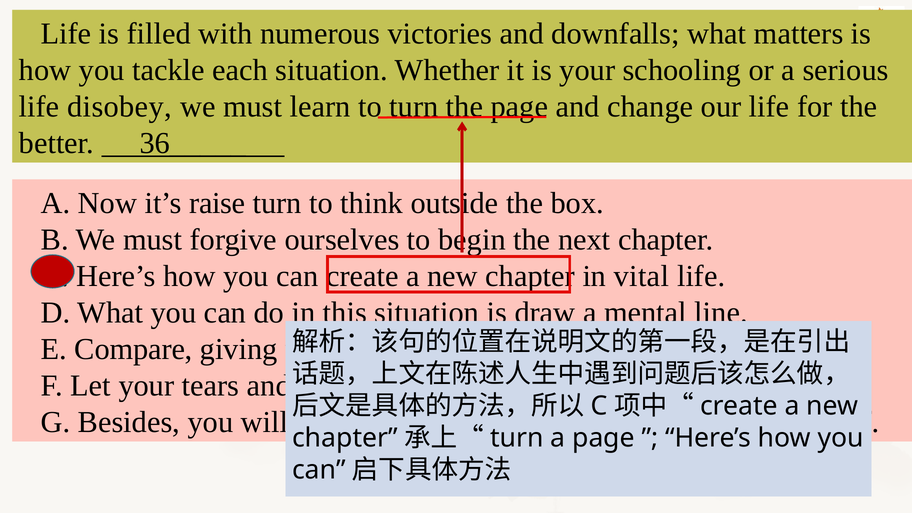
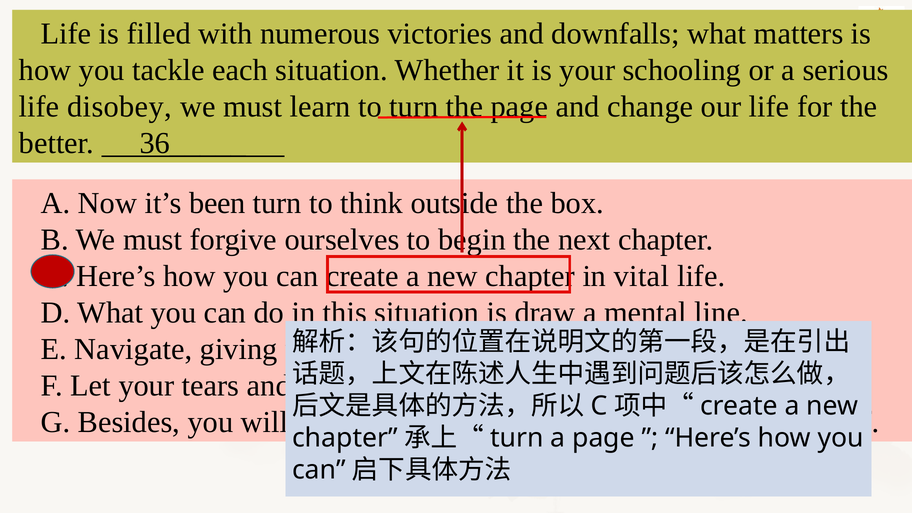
raise: raise -> been (217, 203)
Compare: Compare -> Navigate (133, 349)
